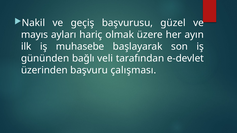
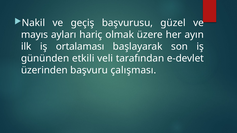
muhasebe: muhasebe -> ortalaması (80, 47)
bağlı: bağlı -> etkili (83, 59)
